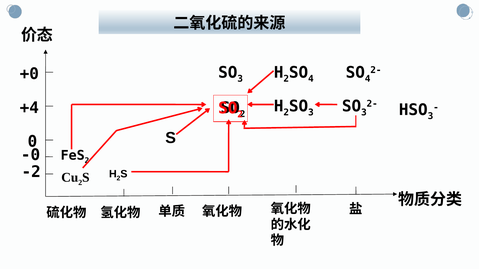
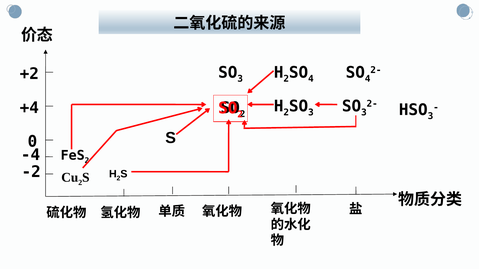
+0: +0 -> +2 (29, 74)
-0: -0 -> -4 (31, 155)
